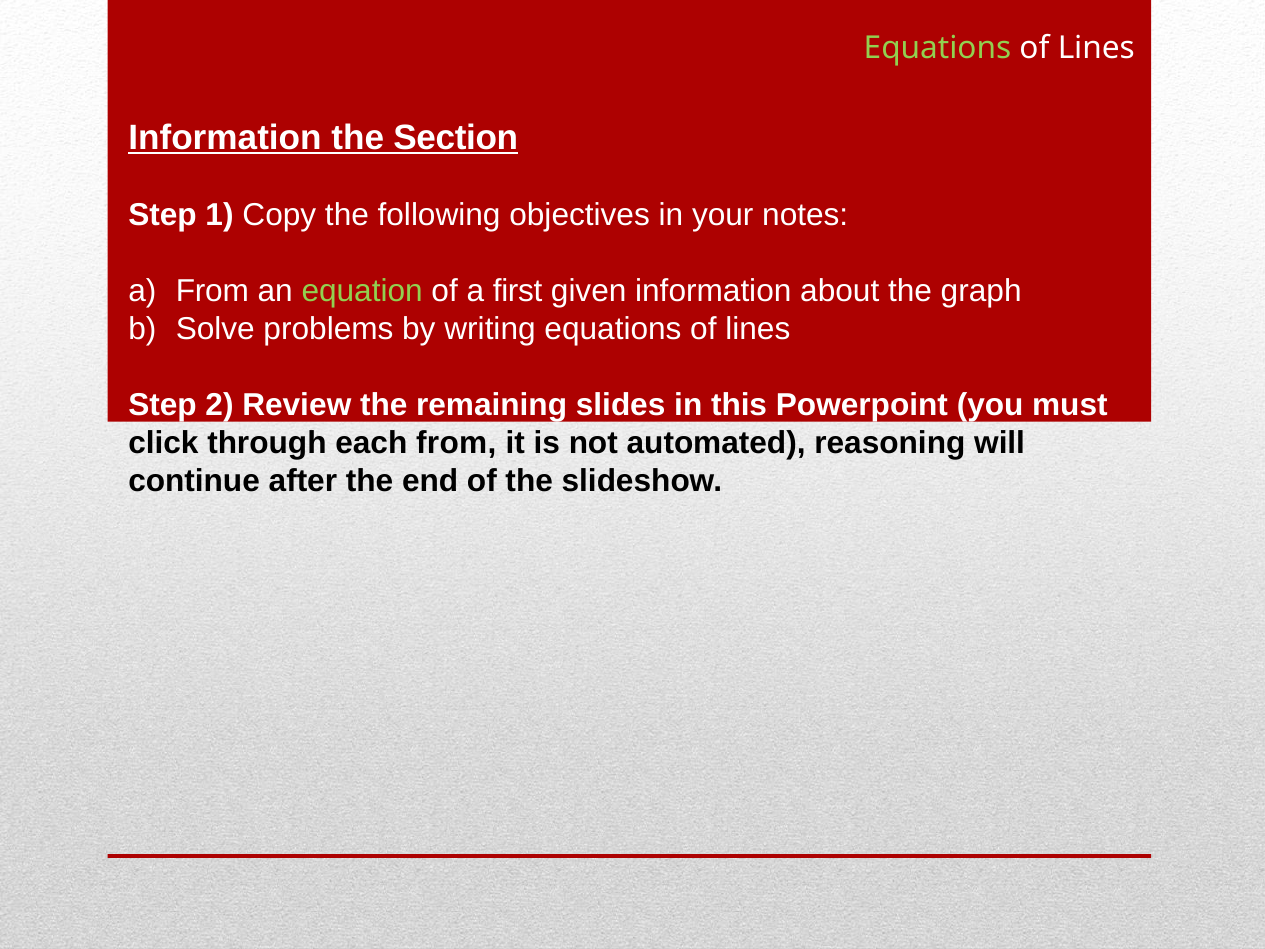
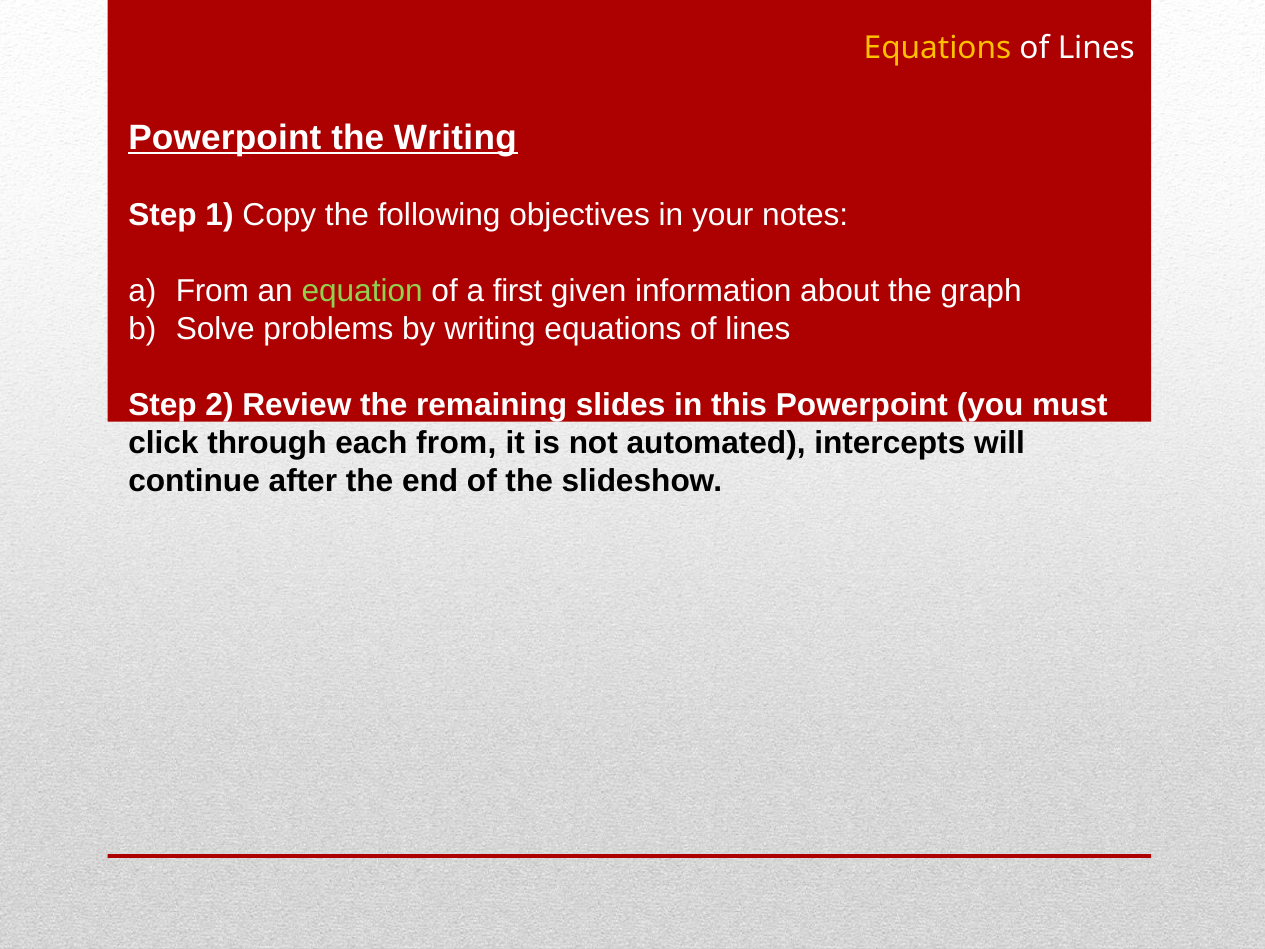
Equations colour: light green -> yellow (937, 48)
Information: Information -> Powerpoint (225, 138)
the Section: Section -> Writing (455, 138)
reasoning: reasoning -> intercepts (890, 443)
